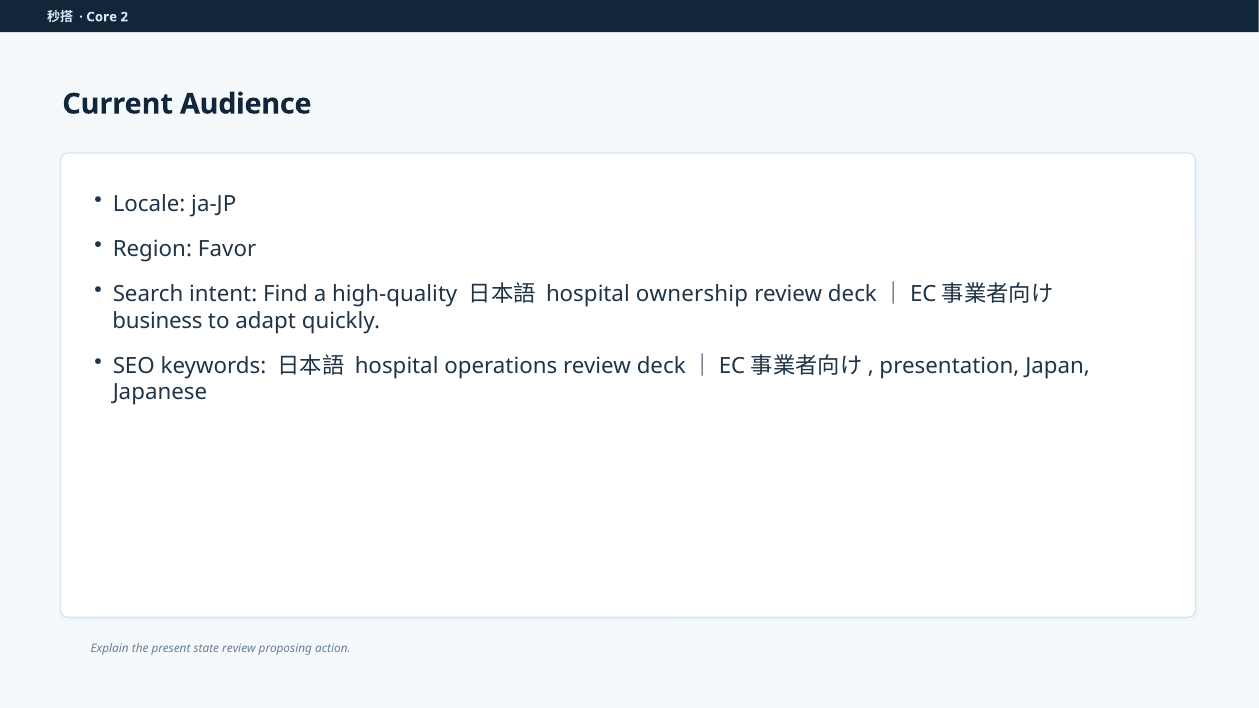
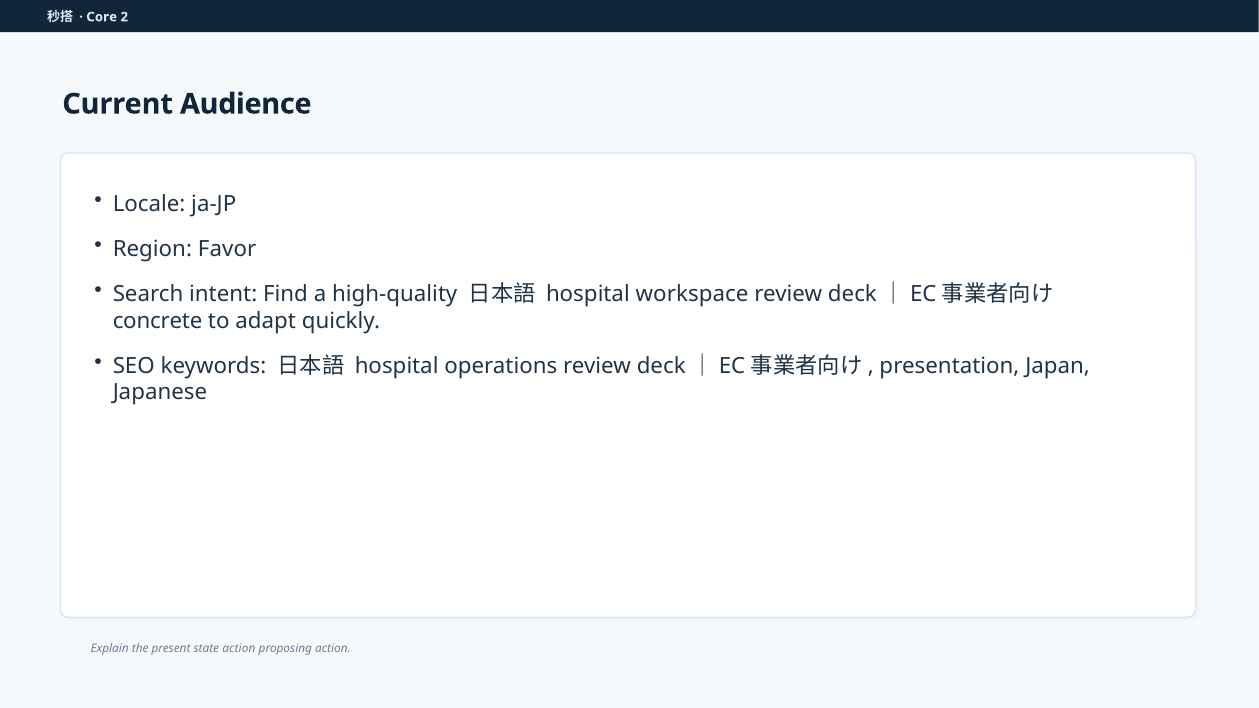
ownership: ownership -> workspace (692, 294)
business: business -> concrete (158, 321)
state review: review -> action (239, 649)
